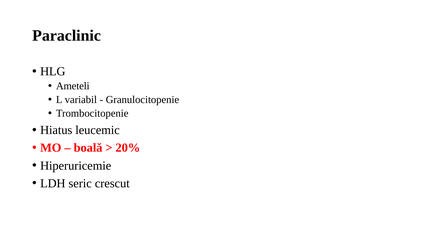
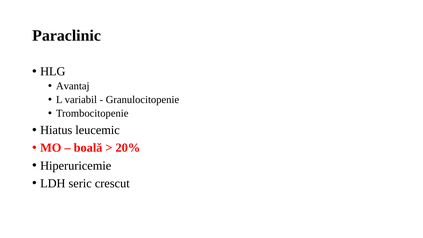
Ameteli: Ameteli -> Avantaj (73, 86)
